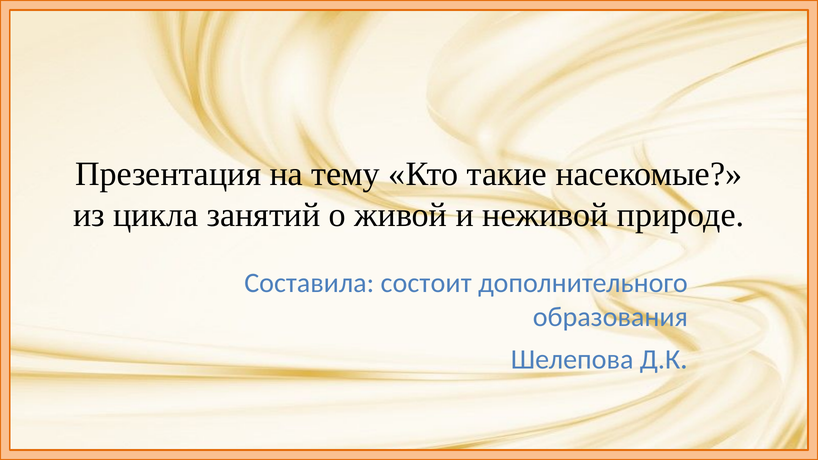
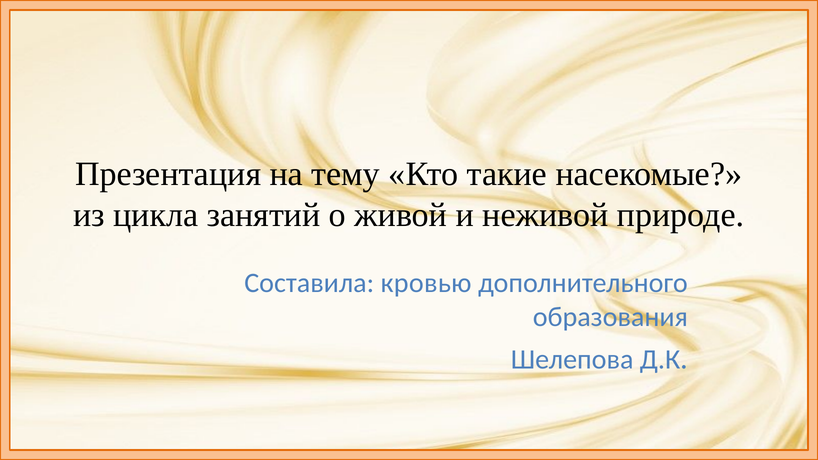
состоит: состоит -> кровью (426, 283)
